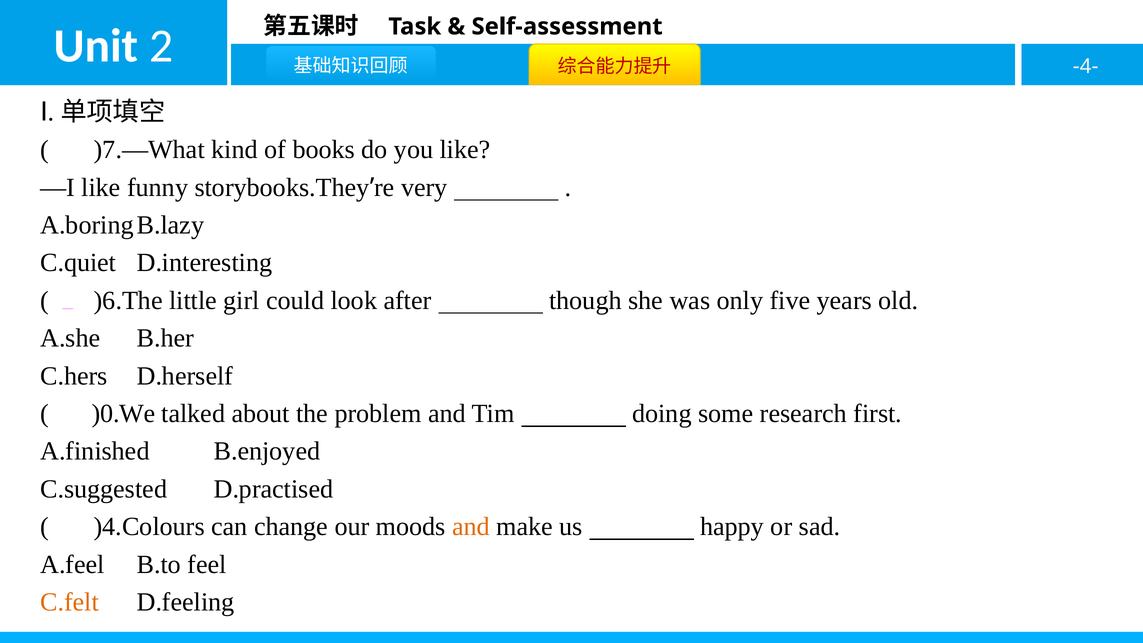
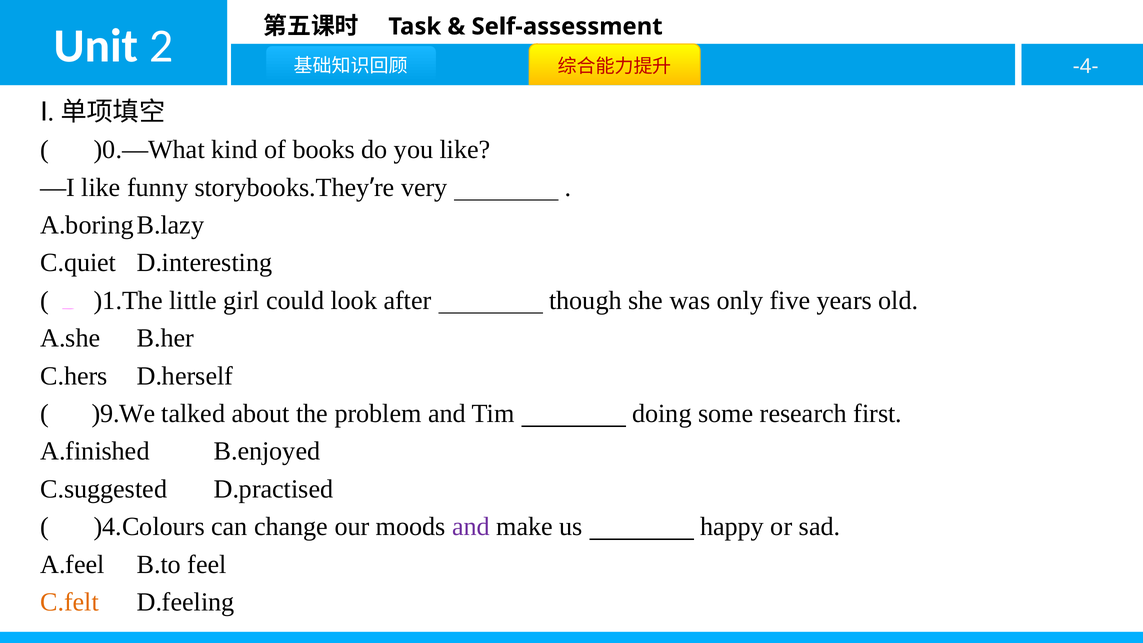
)7.—What: )7.—What -> )0.—What (149, 150)
)6.The: )6.The -> )1.The (128, 300)
)0.We: )0.We -> )9.We (124, 414)
and colour: orange -> purple (471, 527)
